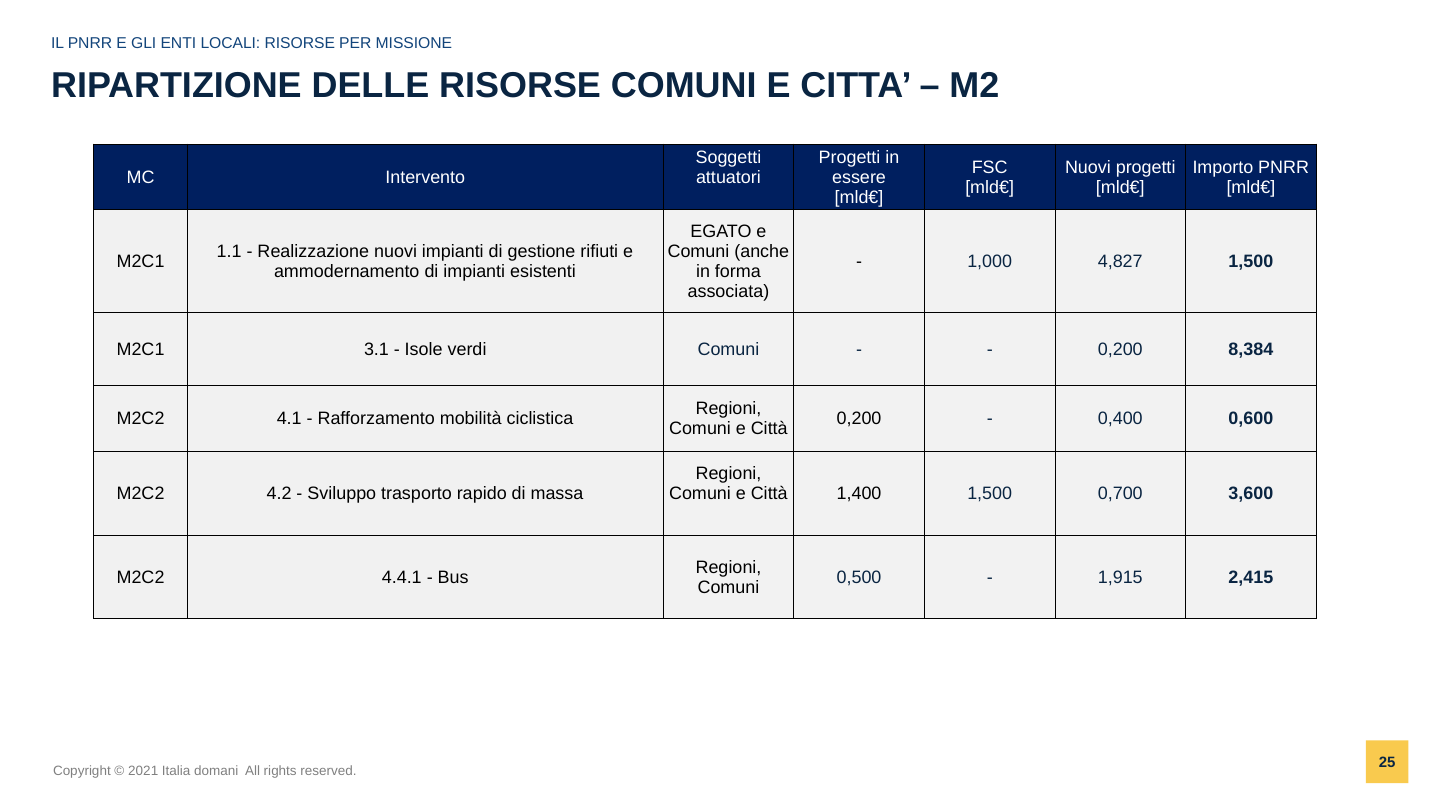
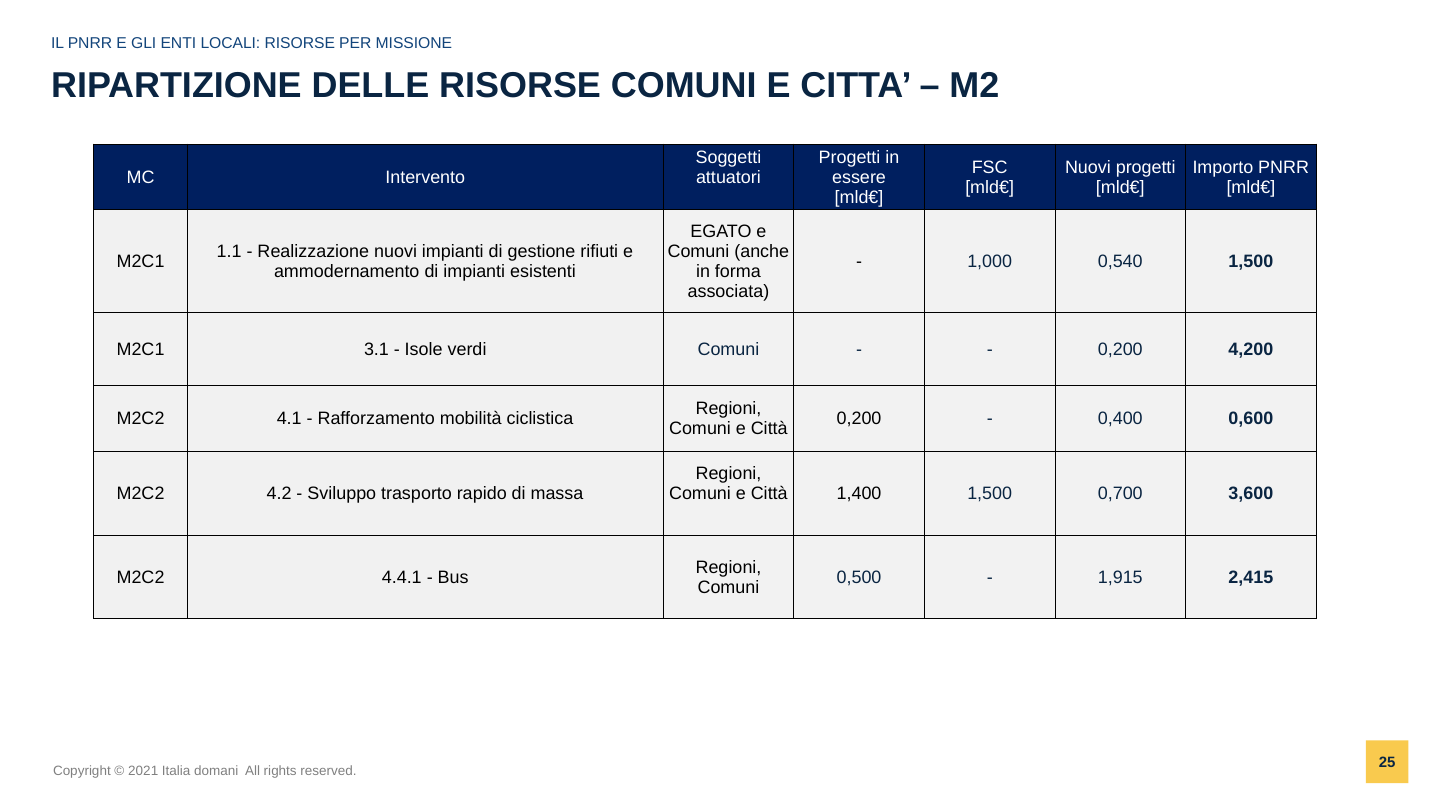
4,827: 4,827 -> 0,540 (1120, 262)
8,384: 8,384 -> 4,200 (1251, 349)
